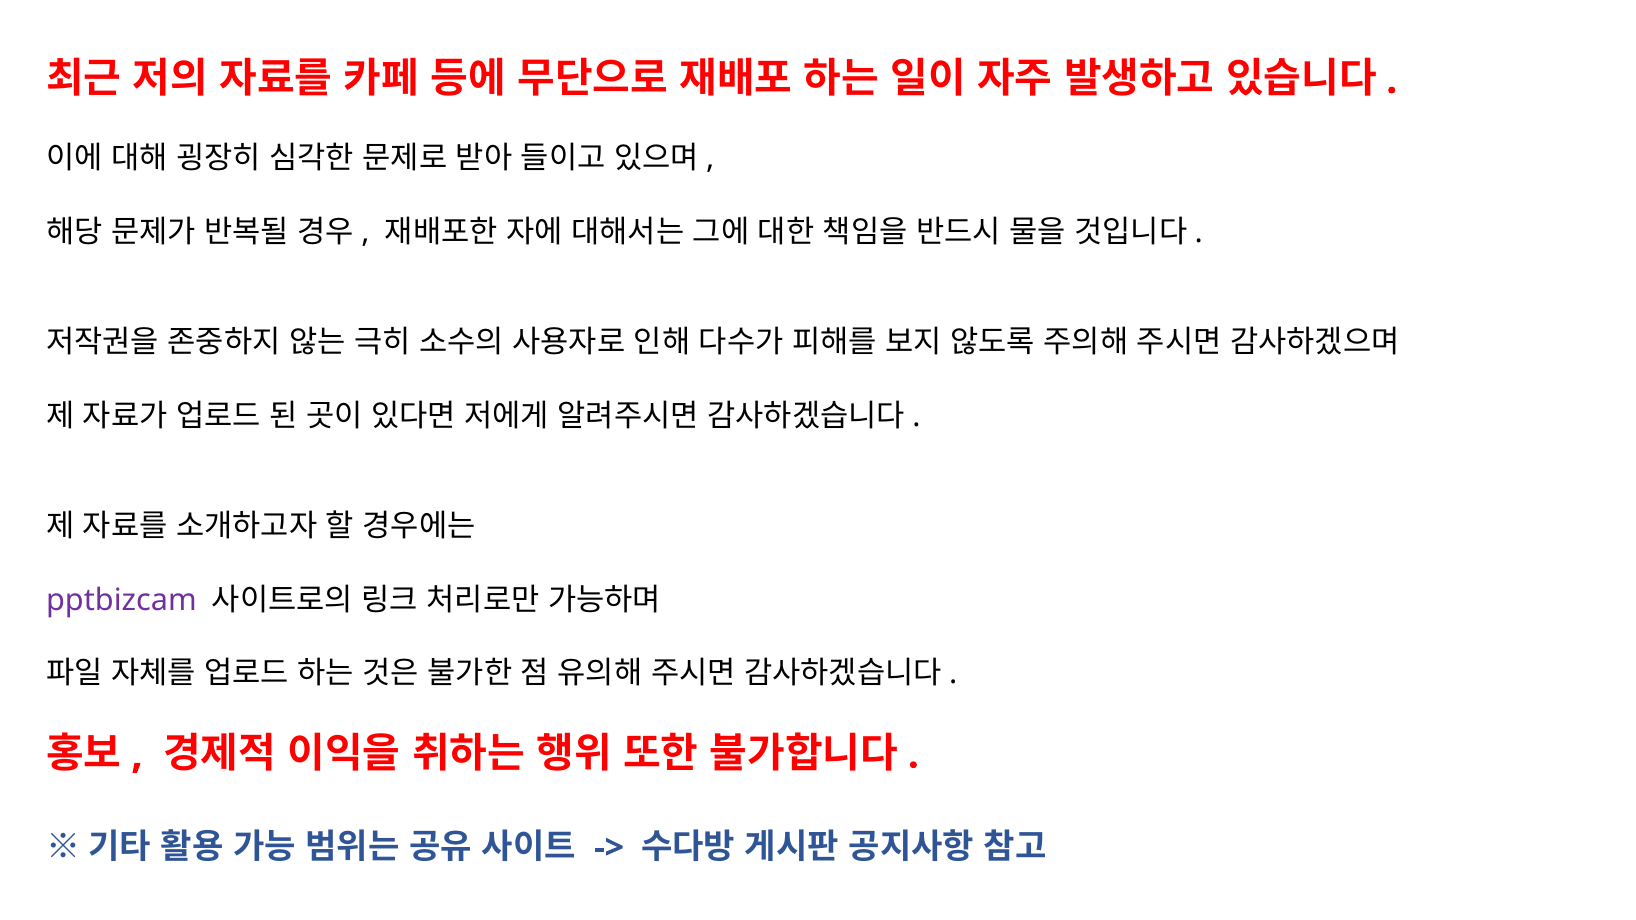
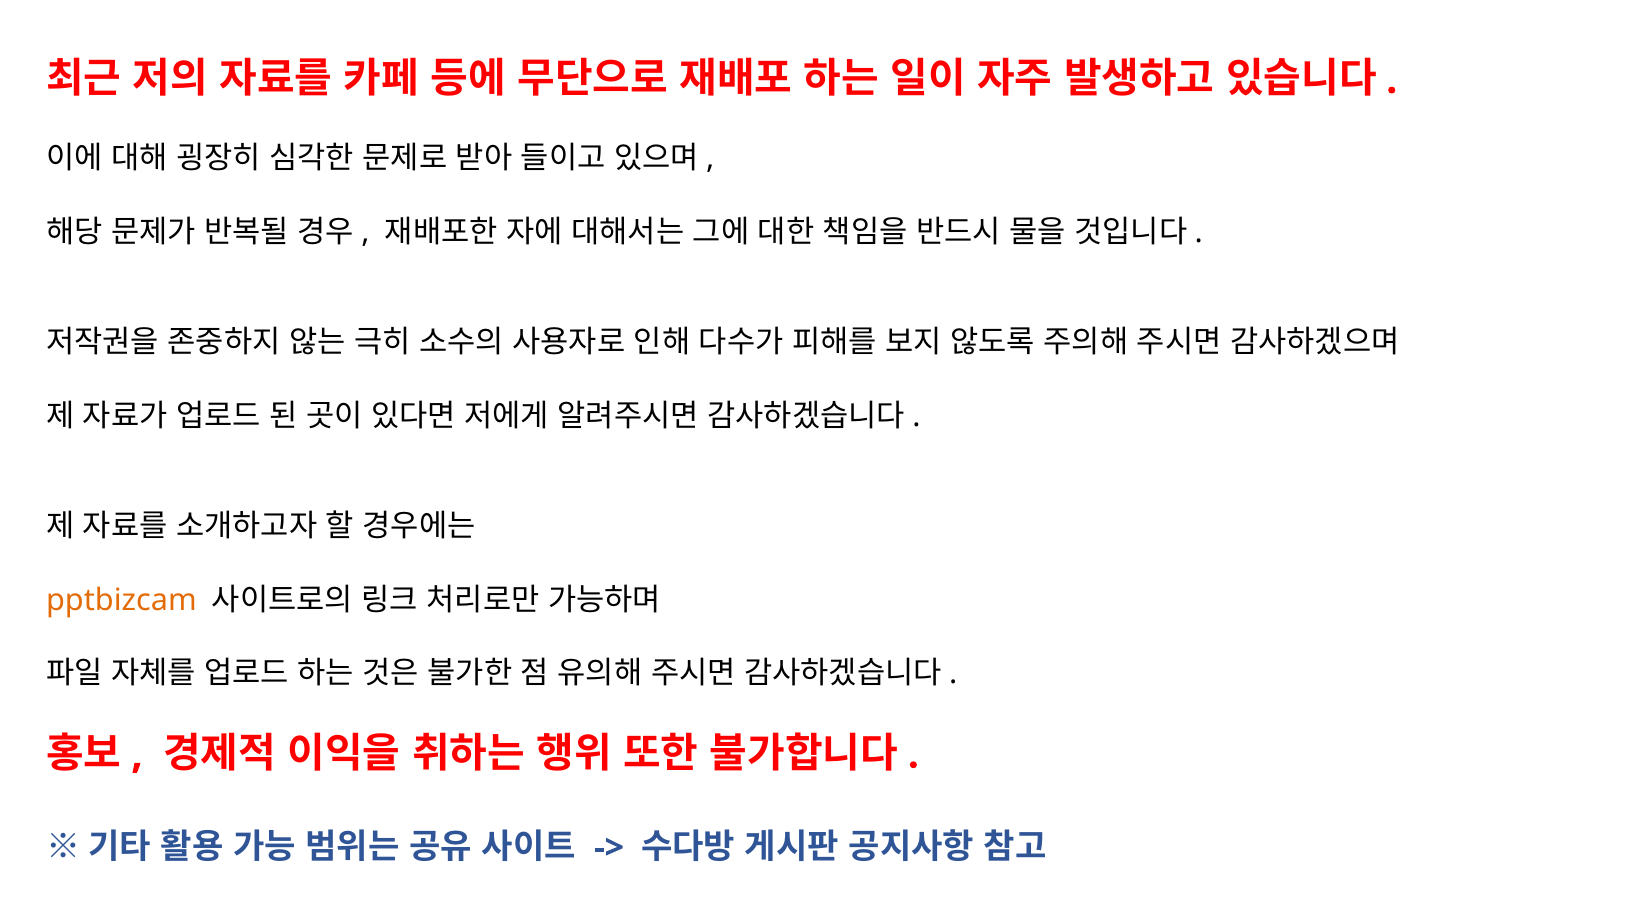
pptbizcam colour: purple -> orange (121, 600)
